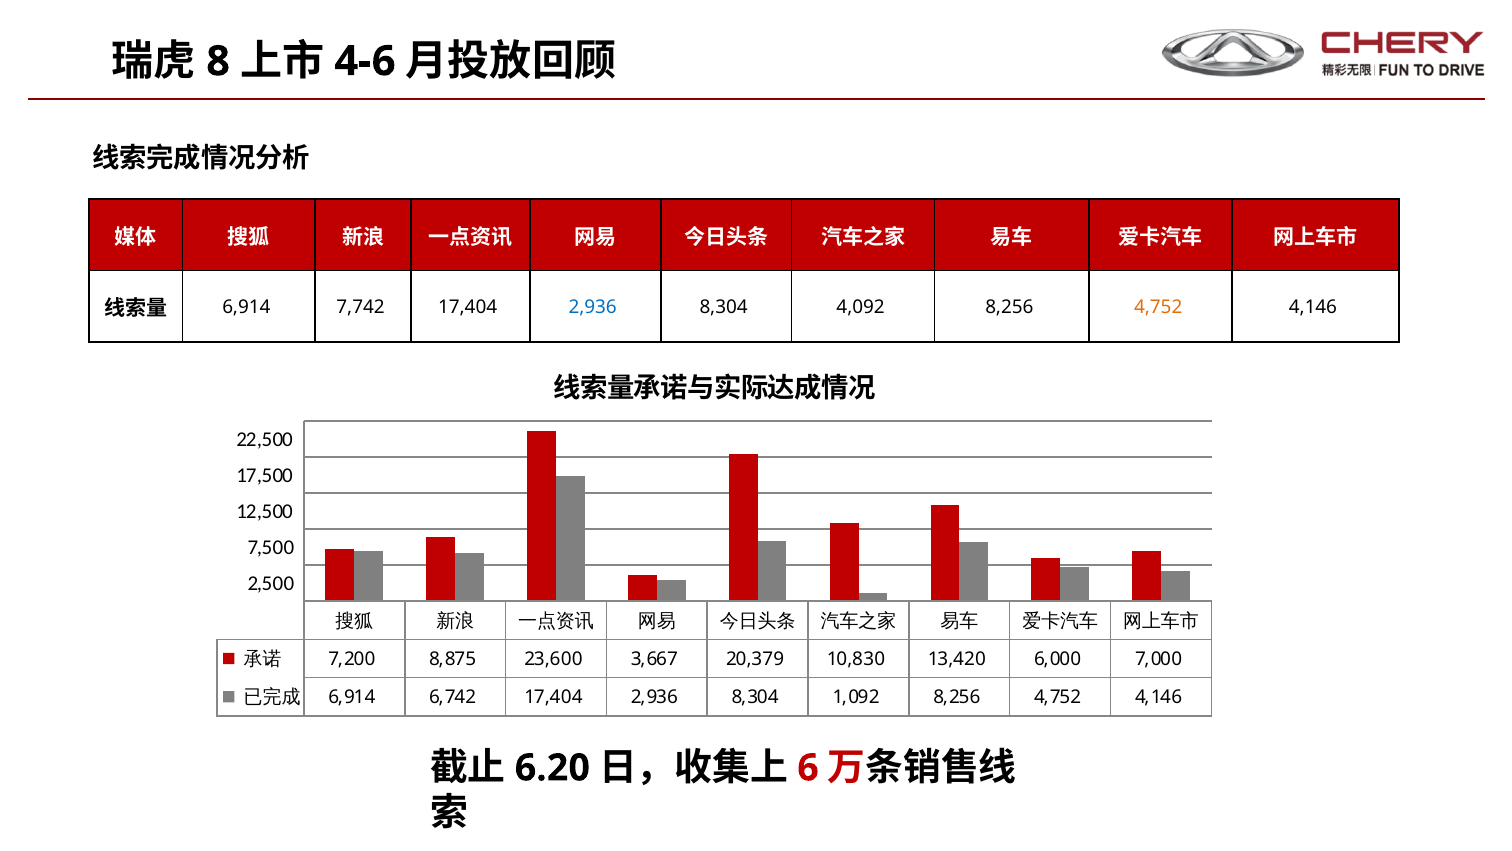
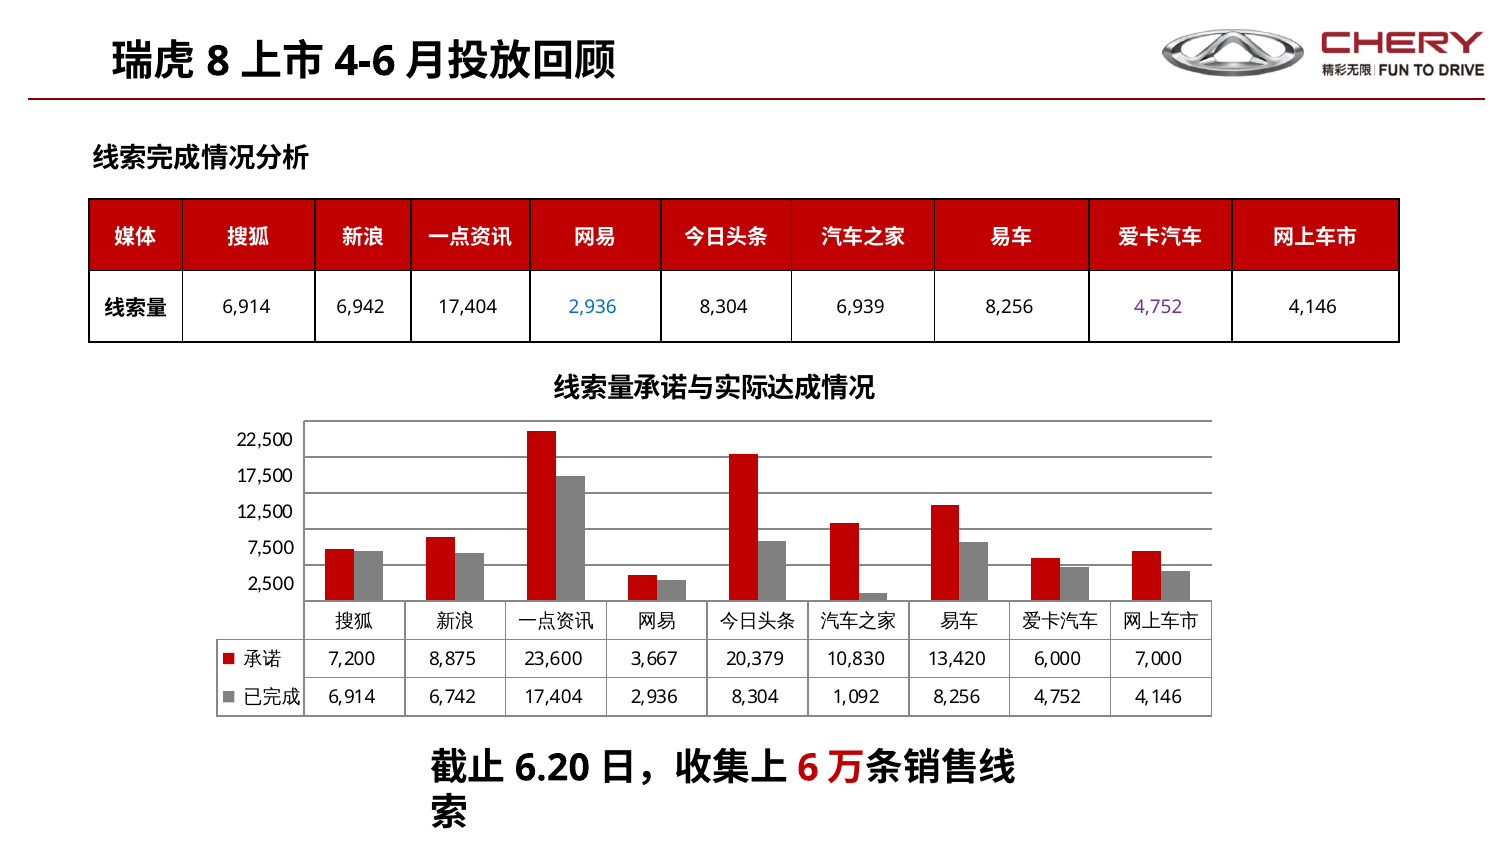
7,742: 7,742 -> 6,942 (361, 307)
4,092: 4,092 -> 6,939 (861, 307)
4,752 colour: orange -> purple (1158, 307)
